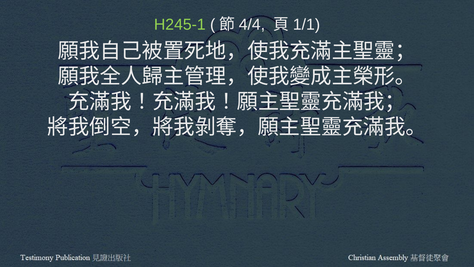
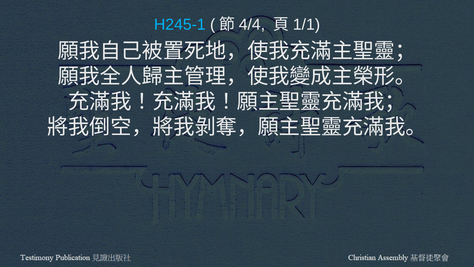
H245-1 colour: light green -> light blue (180, 25)
